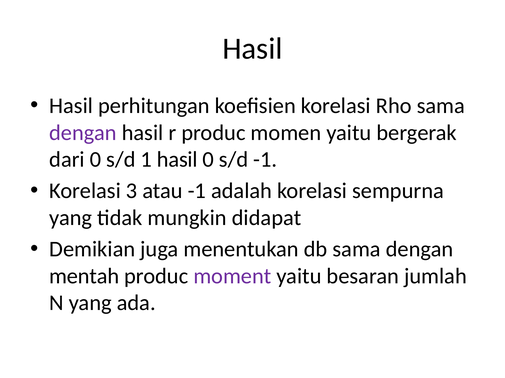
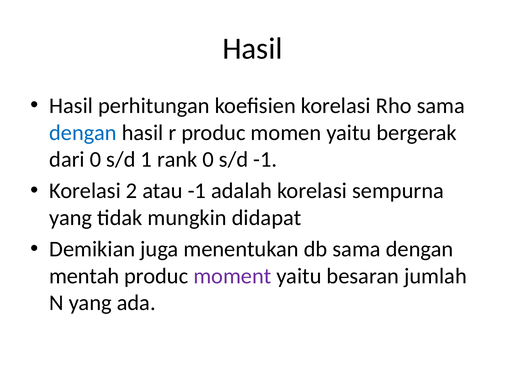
dengan colour: purple -> blue (83, 133)
1 hasil: hasil -> rank (177, 160)
3: 3 -> 2 (132, 191)
